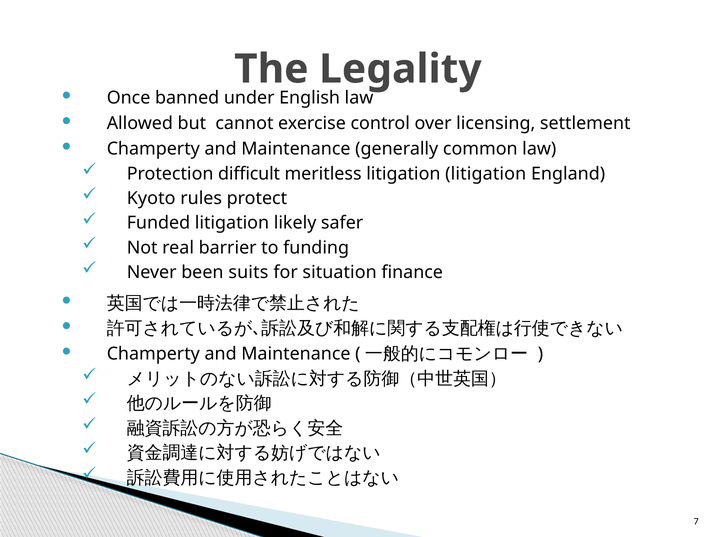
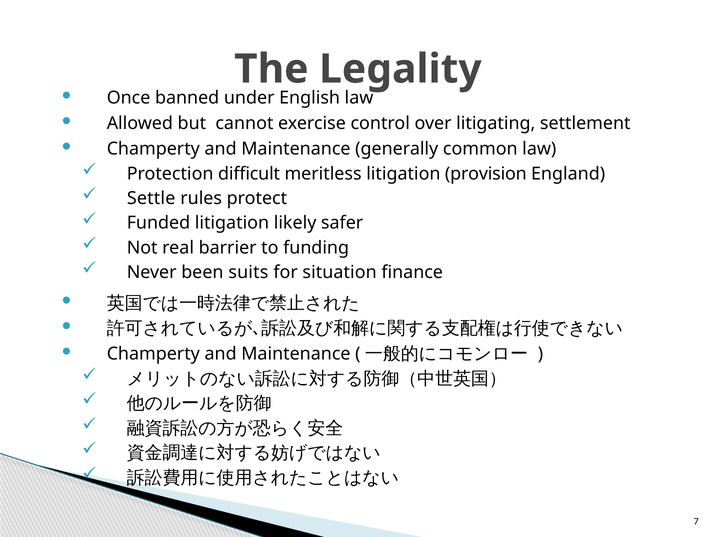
licensing: licensing -> litigating (496, 123)
litigation litigation: litigation -> provision (486, 174)
Kyoto: Kyoto -> Settle (151, 198)
